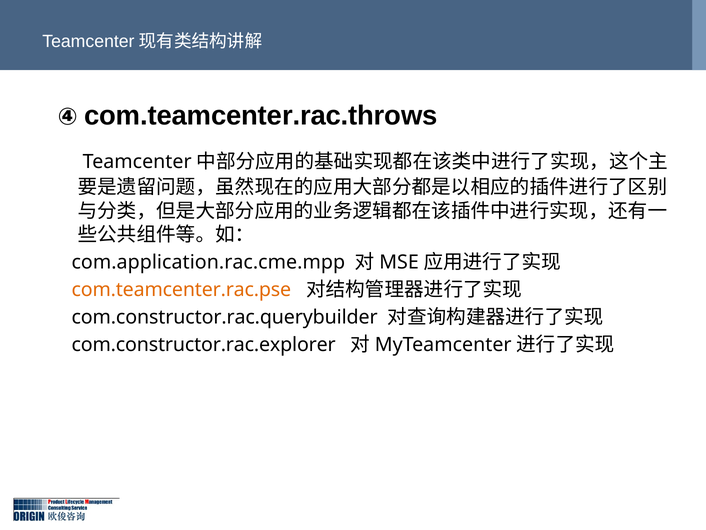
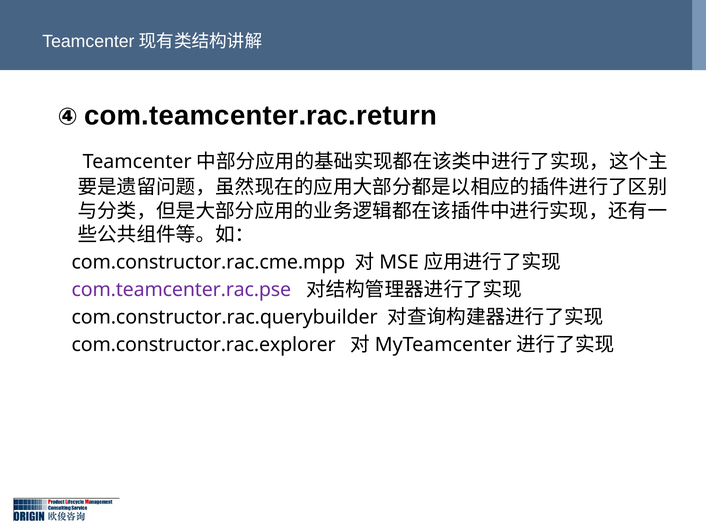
com.teamcenter.rac.throws: com.teamcenter.rac.throws -> com.teamcenter.rac.return (261, 116)
com.application.rac.cme.mpp: com.application.rac.cme.mpp -> com.constructor.rac.cme.mpp (208, 262)
com.teamcenter.rac.pse colour: orange -> purple (181, 289)
